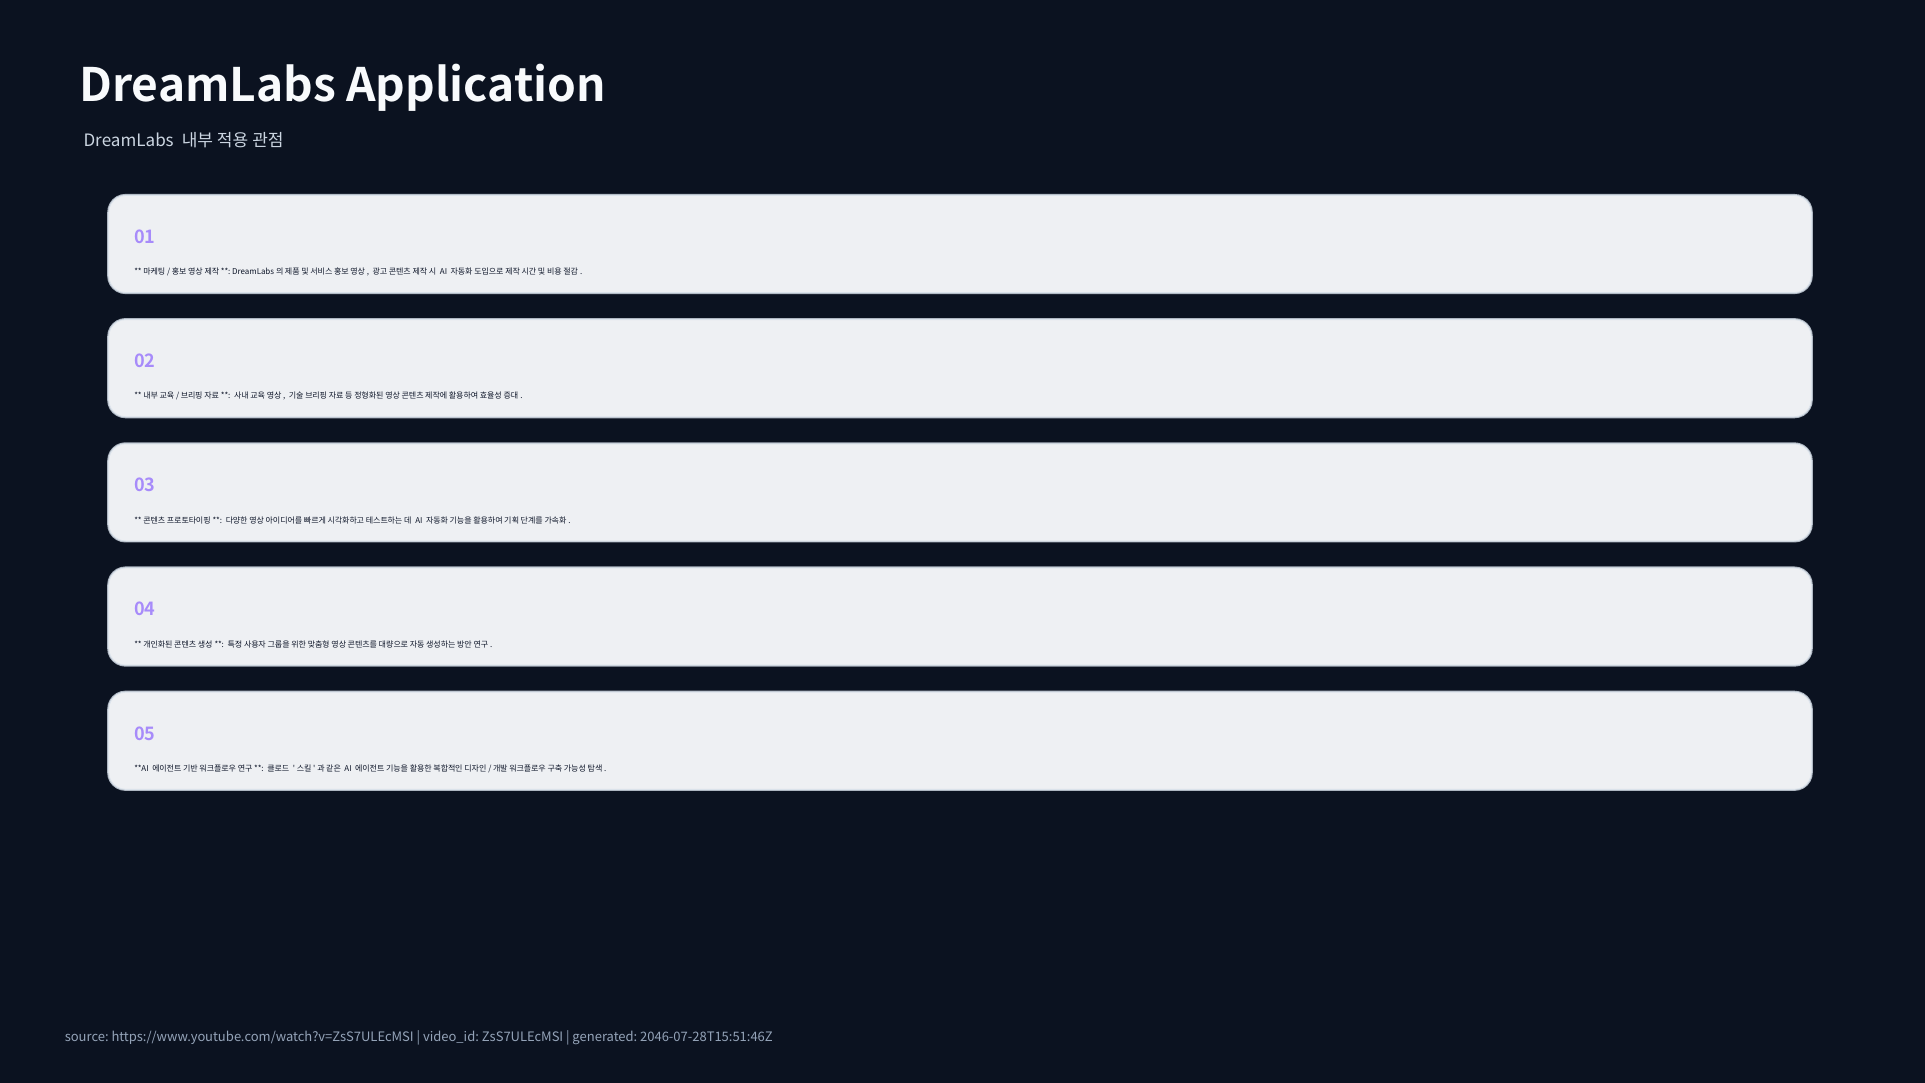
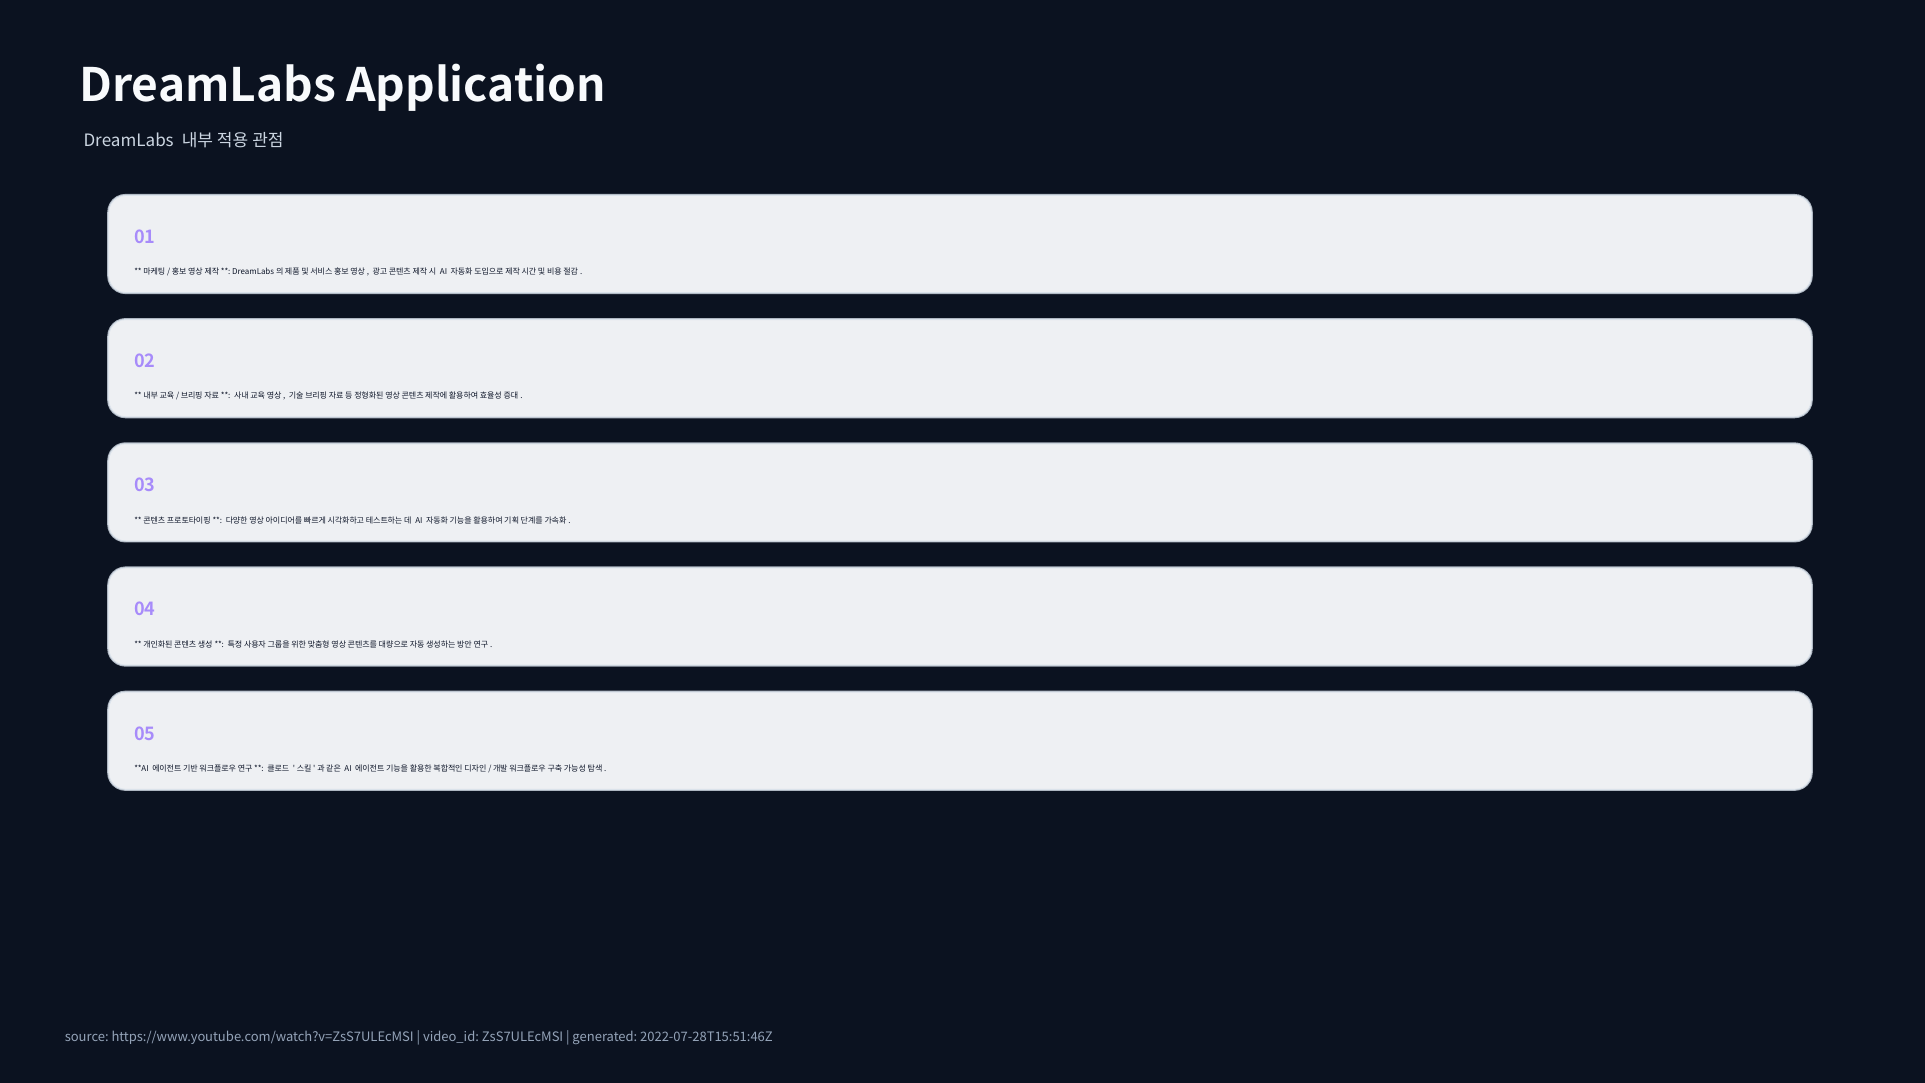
2046-07-28T15:51:46Z: 2046-07-28T15:51:46Z -> 2022-07-28T15:51:46Z (706, 1037)
